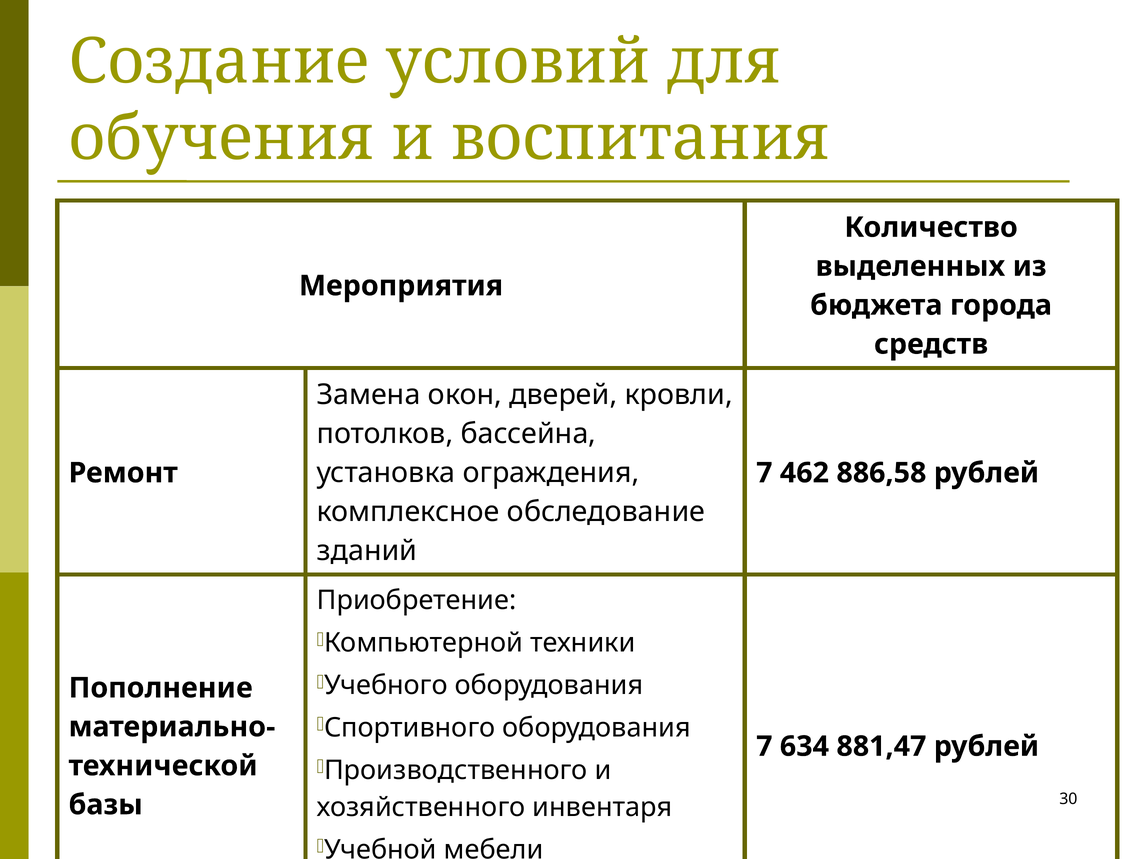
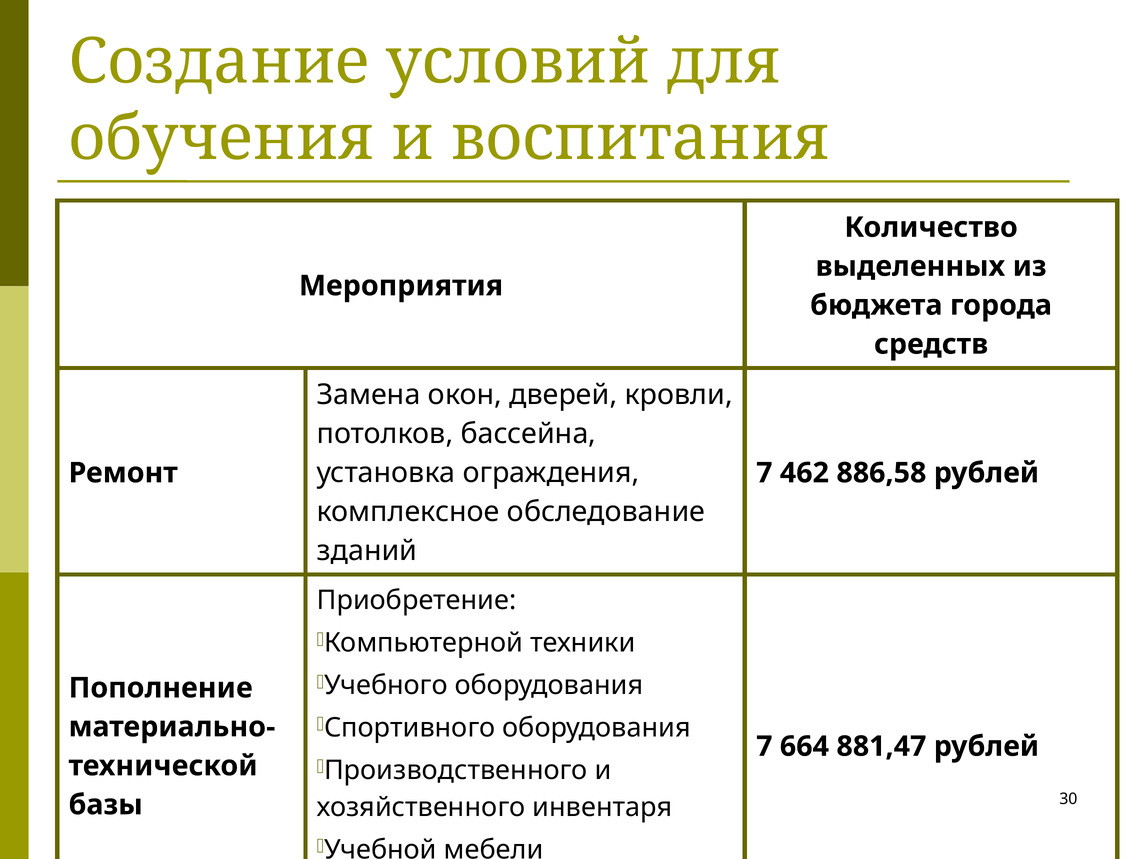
634: 634 -> 664 (804, 747)
